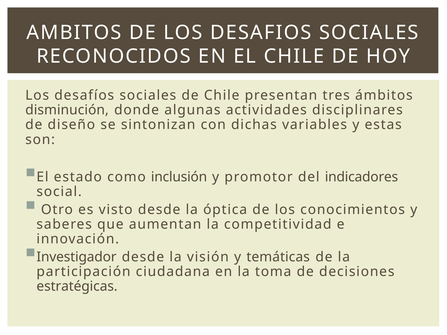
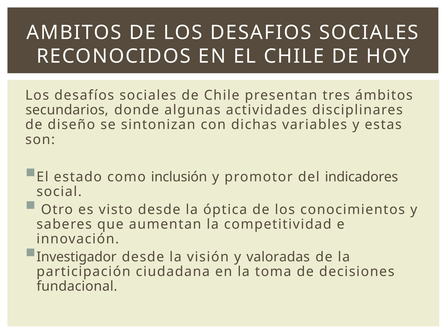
disminución: disminución -> secundarios (67, 110)
temáticas: temáticas -> valoradas (278, 257)
estratégicas: estratégicas -> fundacional (77, 287)
